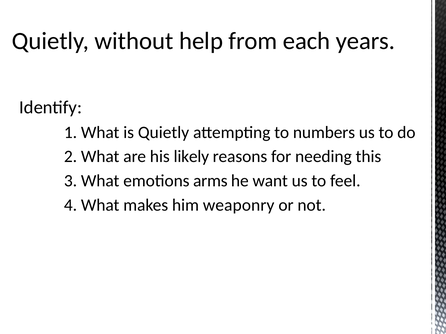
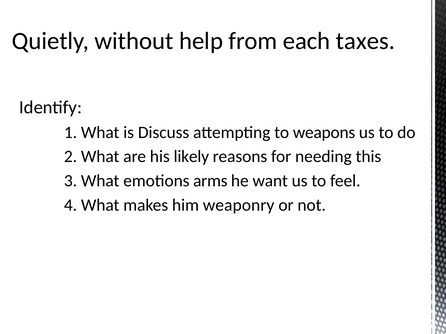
years: years -> taxes (365, 41)
is Quietly: Quietly -> Discuss (164, 133)
numbers: numbers -> weapons (324, 133)
